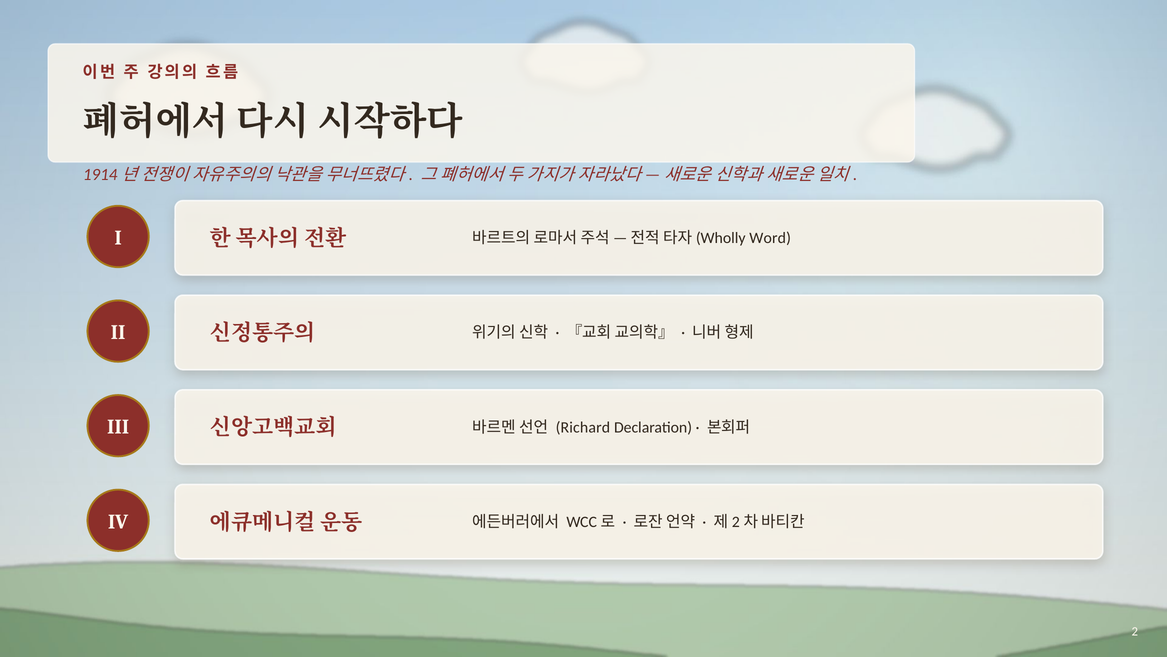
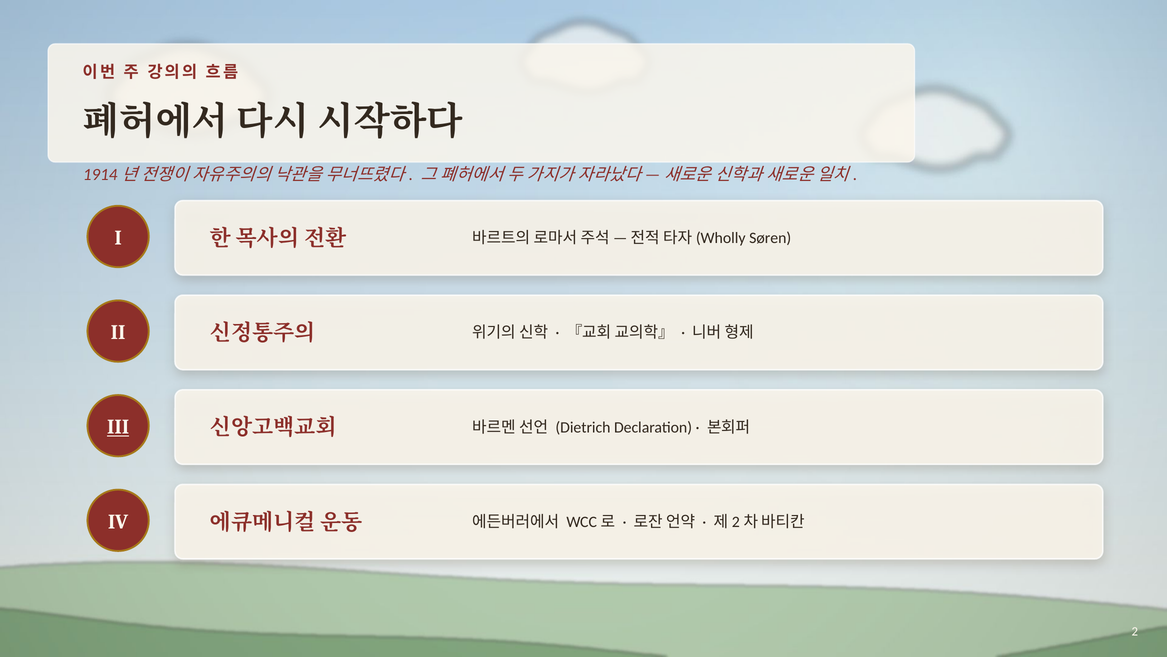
Word: Word -> Søren (770, 238)
III underline: none -> present (118, 427)
Richard: Richard -> Dietrich (583, 427)
